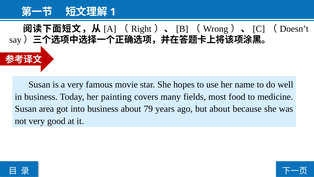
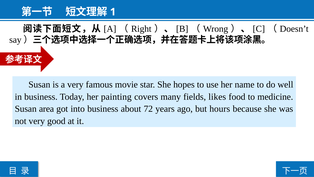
most: most -> likes (217, 97)
79: 79 -> 72 (148, 109)
but about: about -> hours (220, 109)
